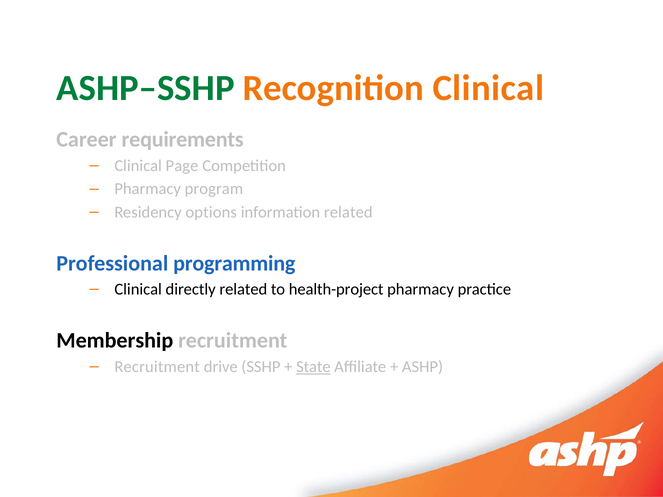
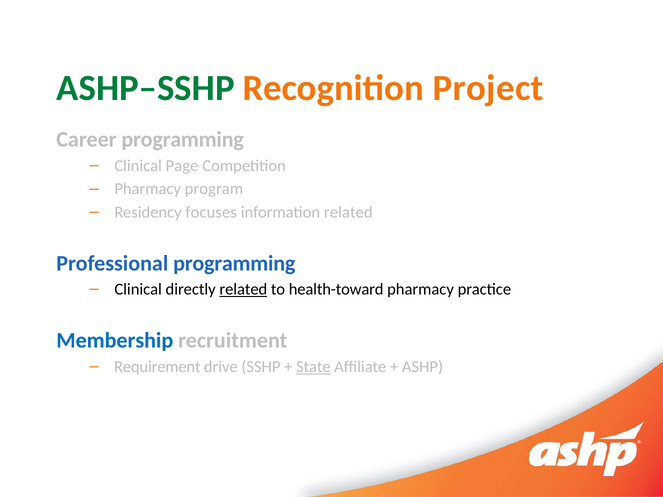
Recognition Clinical: Clinical -> Project (488, 88)
Career requirements: requirements -> programming (183, 140)
options: options -> focuses (211, 212)
related underline: none -> present (243, 290)
health-project: health-project -> health-toward (336, 290)
Membership colour: black -> blue (115, 341)
Recruitment: Recruitment -> Requirement (157, 367)
